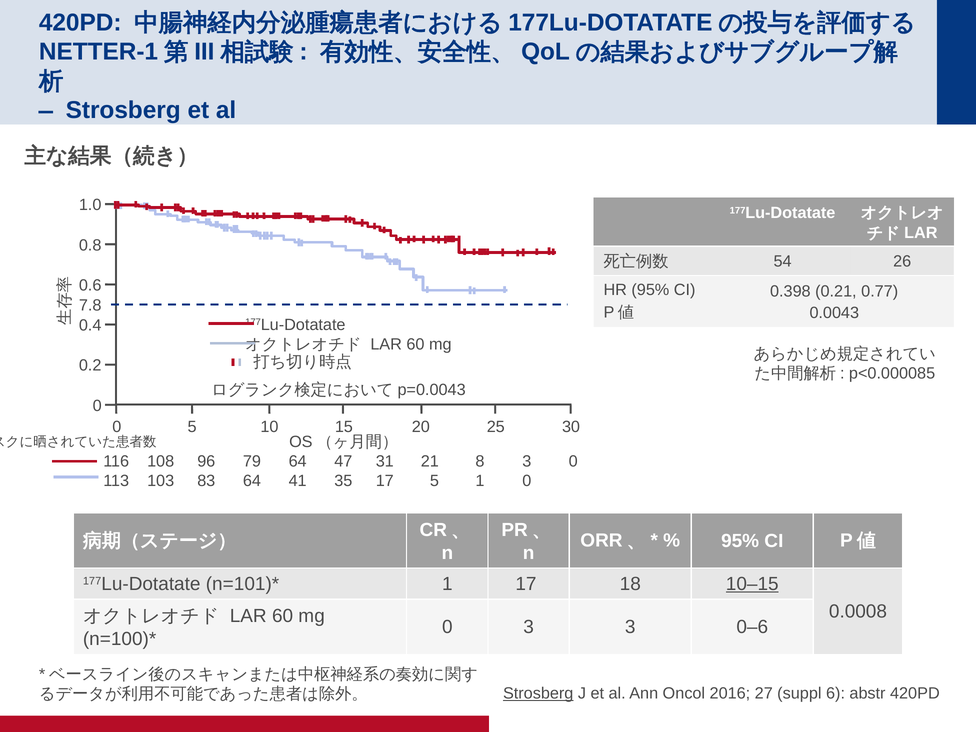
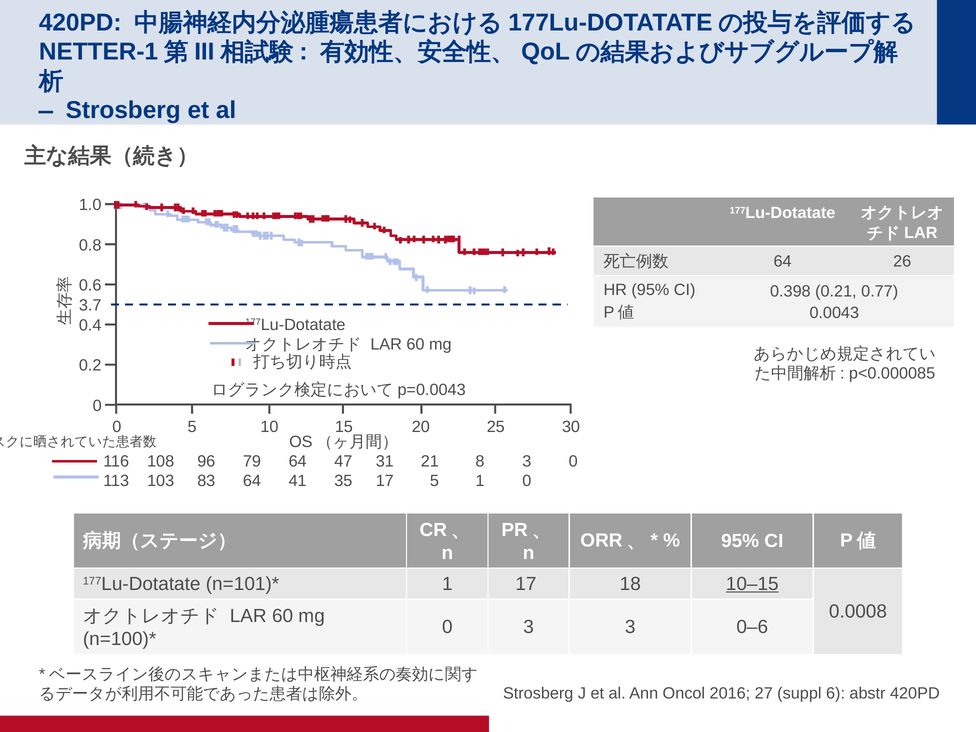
54: 54 -> 64 (783, 261)
7.8: 7.8 -> 3.7 (90, 305)
Strosberg underline: present -> none (538, 694)
